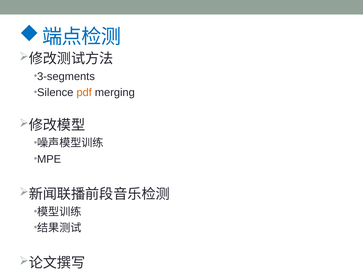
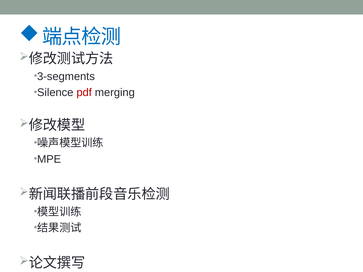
pdf colour: orange -> red (84, 93)
